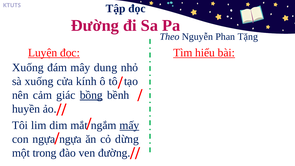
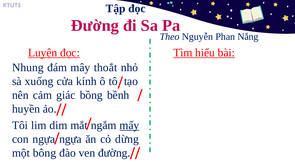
Tặng: Tặng -> Nắng (248, 37)
Xuống: Xuống -> Nhung (28, 67)
dung: dung -> thoắt (106, 67)
bồng underline: present -> none (91, 95)
trong: trong -> bông (45, 153)
